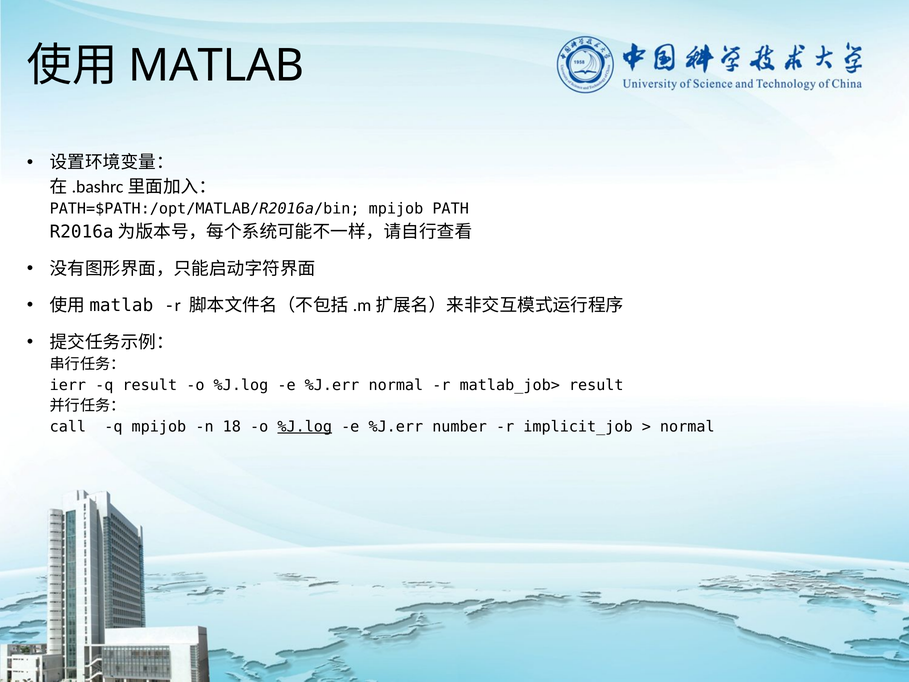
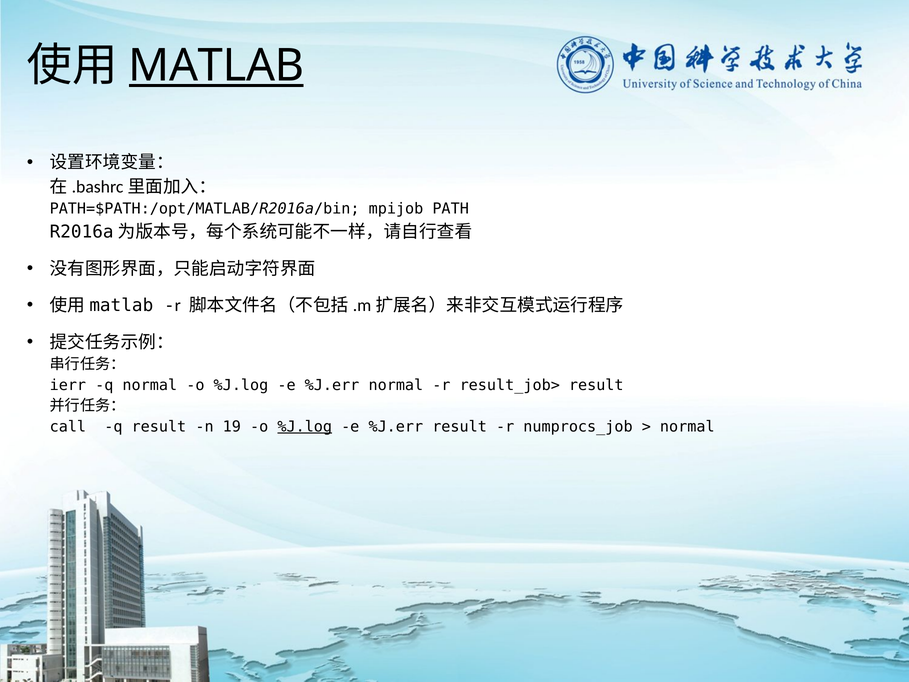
MATLAB underline: none -> present (216, 66)
q result: result -> normal (150, 385)
matlab_job>: matlab_job> -> result_job> (510, 385)
q mpijob: mpijob -> result (159, 427)
18: 18 -> 19 (232, 427)
%J.err number: number -> result (460, 427)
implicit_job: implicit_job -> numprocs_job (578, 427)
